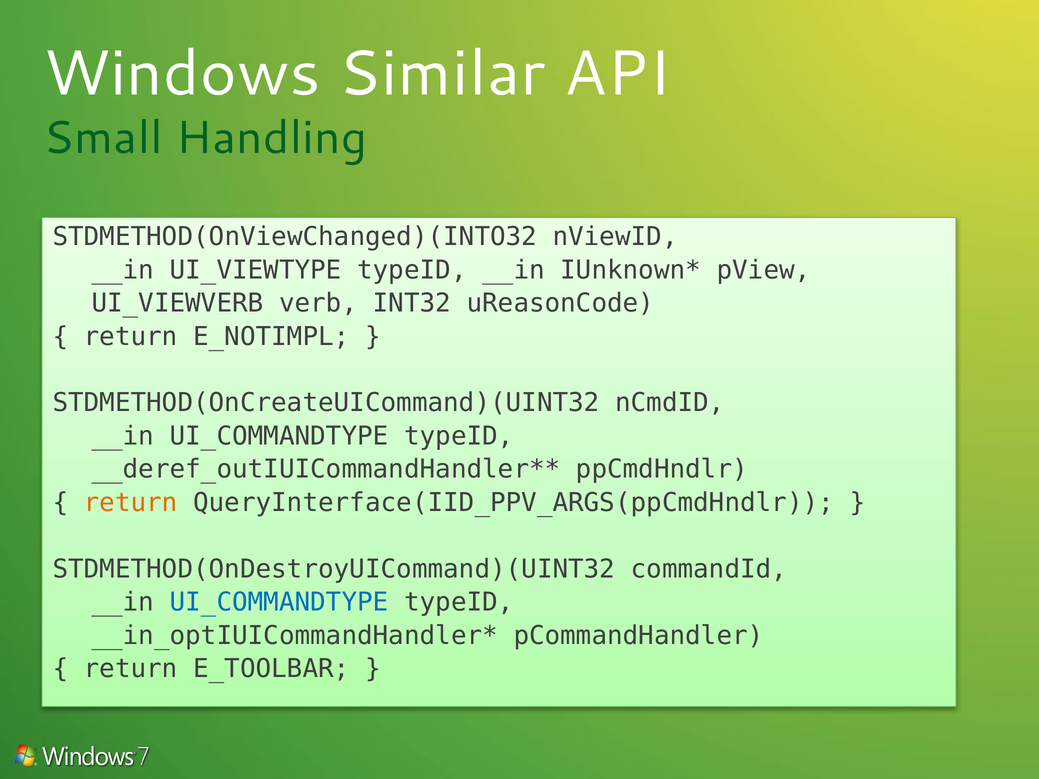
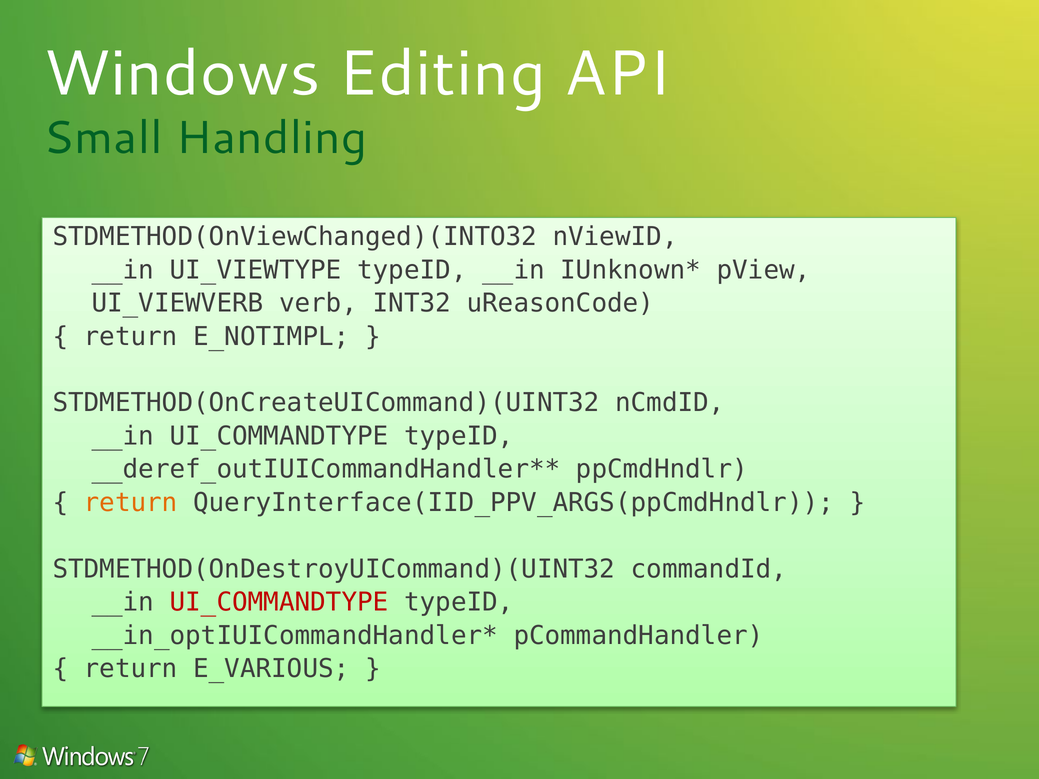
Similar: Similar -> Editing (442, 74)
UI_COMMANDTYPE colour: blue -> red (279, 603)
E_TOOLBAR: E_TOOLBAR -> E_VARIOUS (271, 669)
